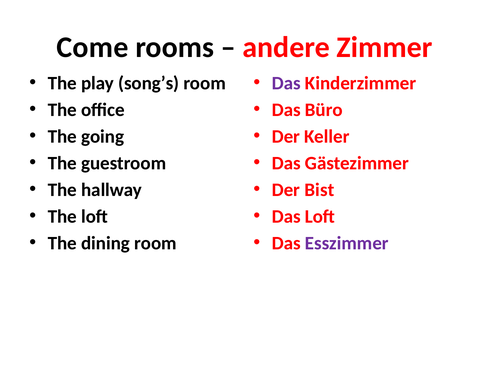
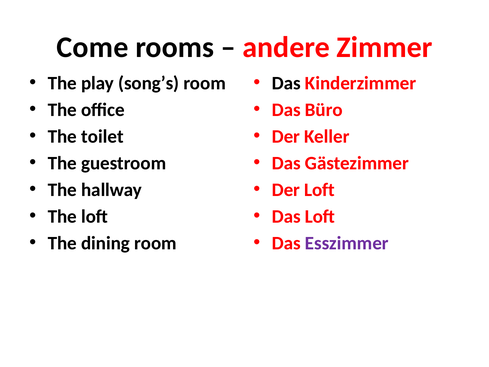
Das colour: purple -> black (286, 83)
going: going -> toilet (103, 136)
Der Bist: Bist -> Loft (320, 190)
